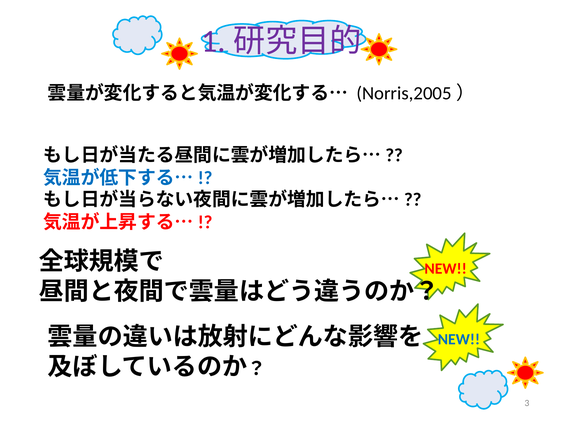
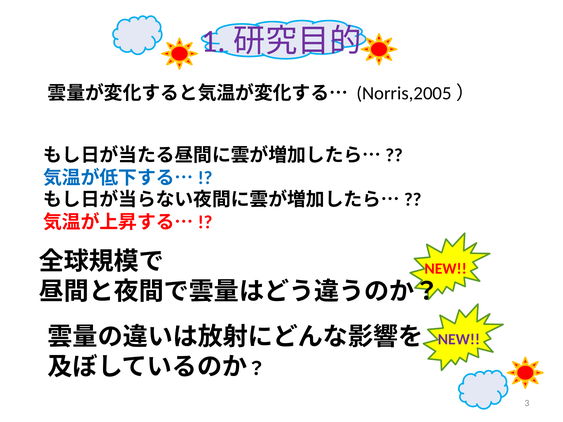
NEW colour: blue -> purple (459, 340)
